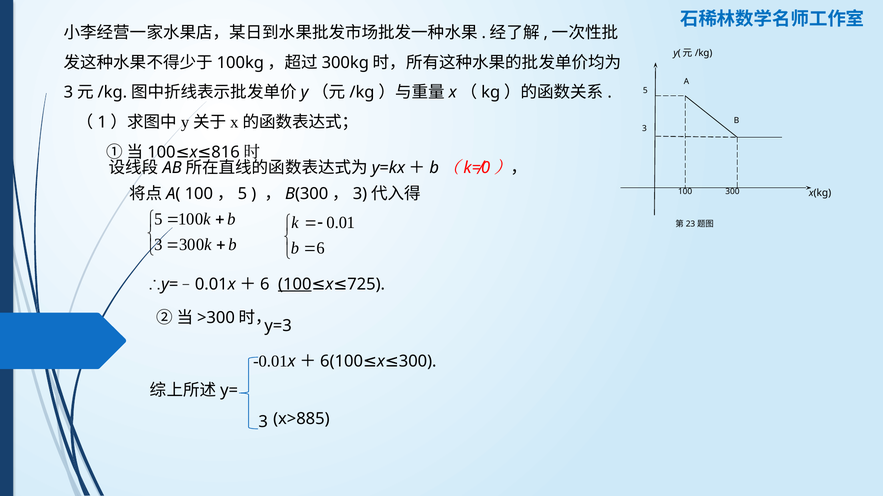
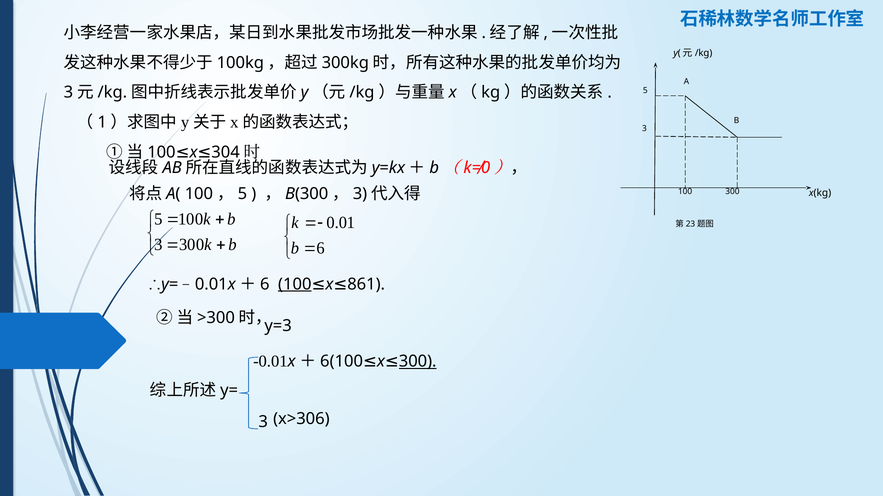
816: 816 -> 304 (226, 153)
725: 725 -> 861 (366, 285)
300 underline: none -> present (418, 362)
x>885: x>885 -> x>306 (301, 419)
